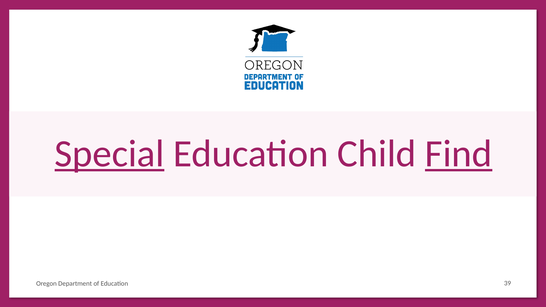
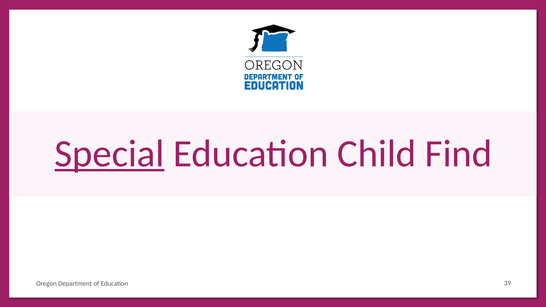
Find underline: present -> none (459, 154)
